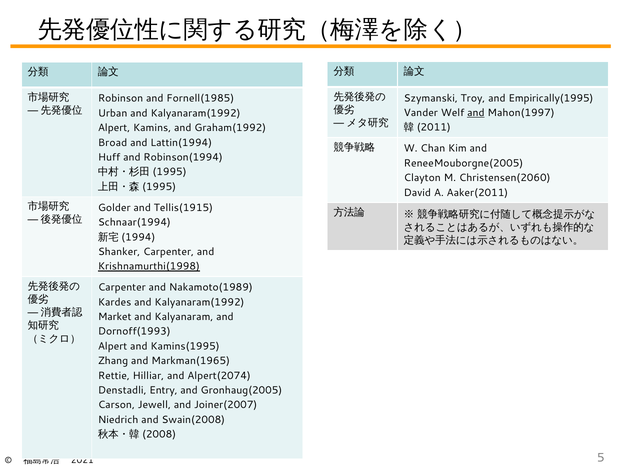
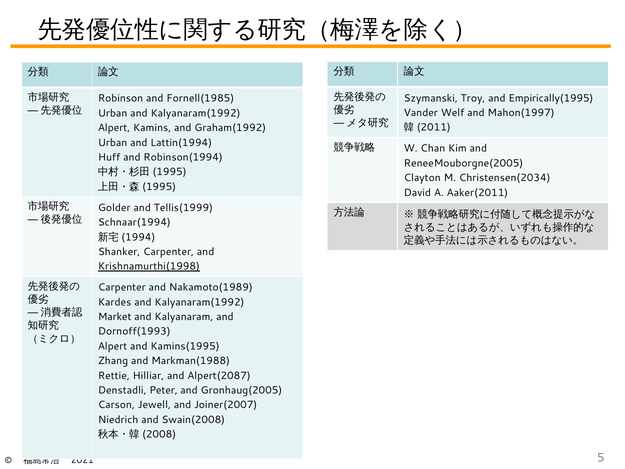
and underline: present -> none (476, 113)
Broad: Broad -> Urban (113, 143)
Christensen(2060: Christensen(2060 -> Christensen(2034 (505, 178)
Tellis(1915: Tellis(1915 -> Tellis(1999 (183, 208)
Markman(1965: Markman(1965 -> Markman(1988 (191, 361)
Alpert(2074: Alpert(2074 -> Alpert(2087 (219, 375)
Entry: Entry -> Peter (163, 390)
